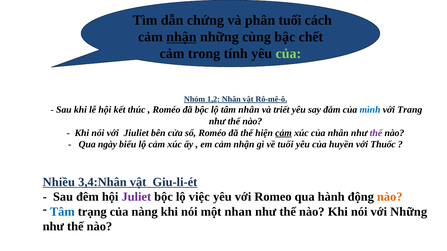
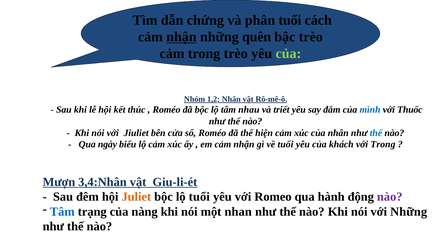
cùng: cùng -> quên (257, 37)
bậc chết: chết -> trèo (311, 37)
trong tính: tính -> trèo (236, 54)
tâm nhân: nhân -> nhau (249, 110)
Trang: Trang -> Thuốc (410, 110)
cảm underline: present -> none (284, 133)
thế colour: purple -> blue (376, 133)
huyền: huyền -> khách (341, 145)
với Thuốc: Thuốc -> Trong (383, 145)
Nhiều: Nhiều -> Mượn (59, 182)
Juliet colour: purple -> orange (136, 197)
lộ việc: việc -> tuổi (199, 197)
nào colour: orange -> purple (390, 197)
